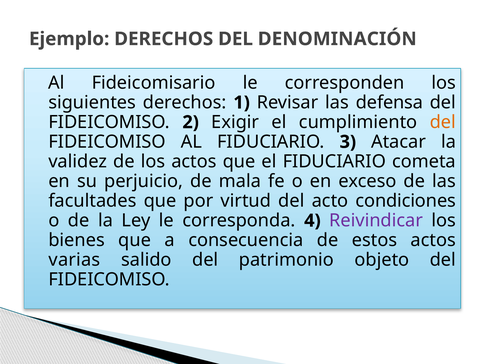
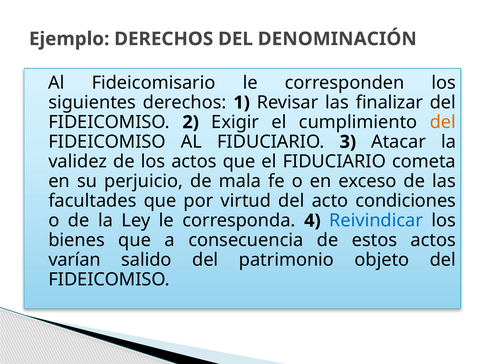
defensa: defensa -> finalizar (389, 102)
Reivindicar colour: purple -> blue (376, 220)
varias: varias -> varían (75, 260)
